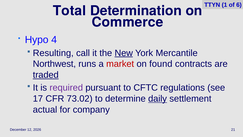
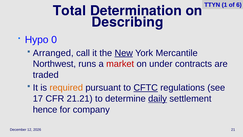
Commerce: Commerce -> Describing (127, 22)
4: 4 -> 0 (54, 40)
Resulting: Resulting -> Arranged (53, 53)
found: found -> under (161, 64)
traded underline: present -> none (46, 75)
required colour: purple -> orange (66, 88)
CFTC underline: none -> present (146, 88)
73.02: 73.02 -> 21.21 (80, 98)
actual: actual -> hence (45, 109)
